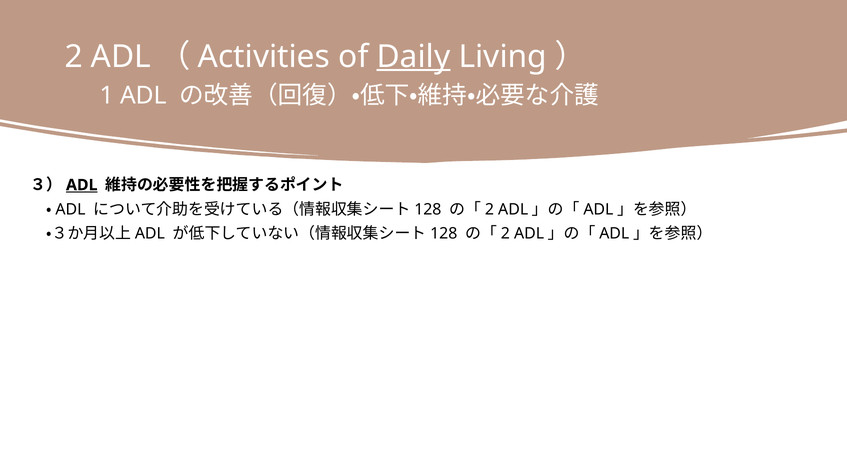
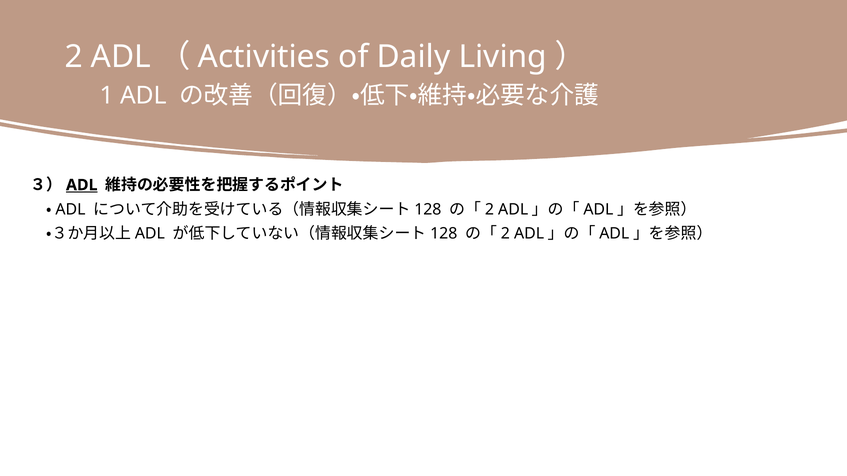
Daily underline: present -> none (414, 57)
